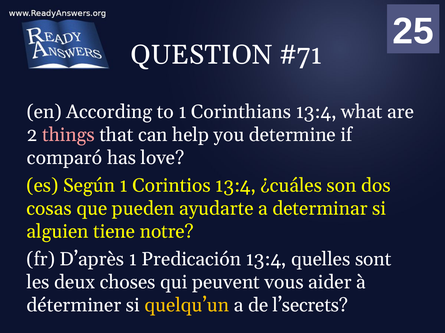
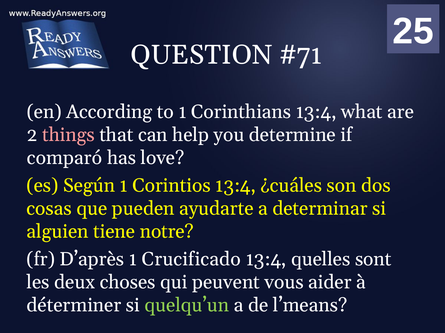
Predicación: Predicación -> Crucificado (191, 260)
quelqu’un colour: yellow -> light green (187, 306)
l’secrets: l’secrets -> l’means (310, 306)
